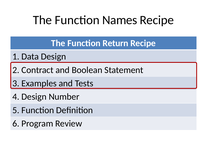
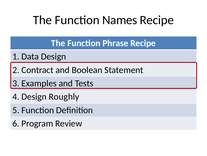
Return: Return -> Phrase (115, 43)
Number: Number -> Roughly (64, 96)
